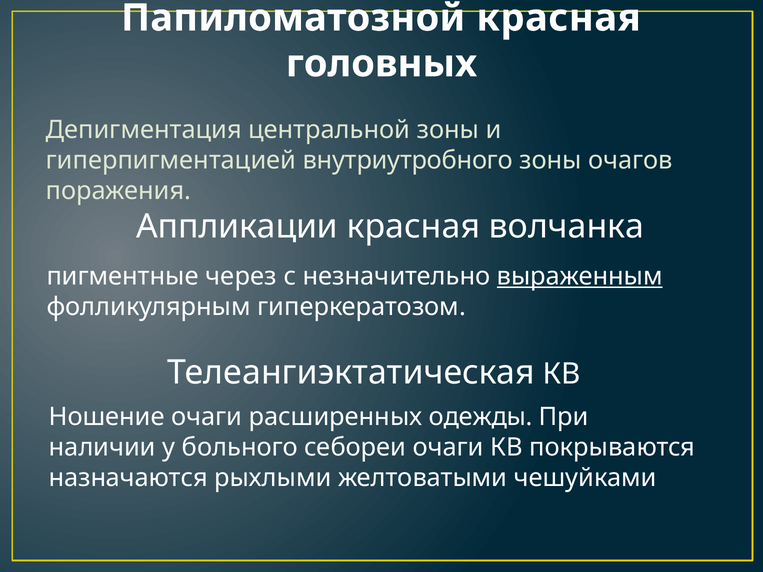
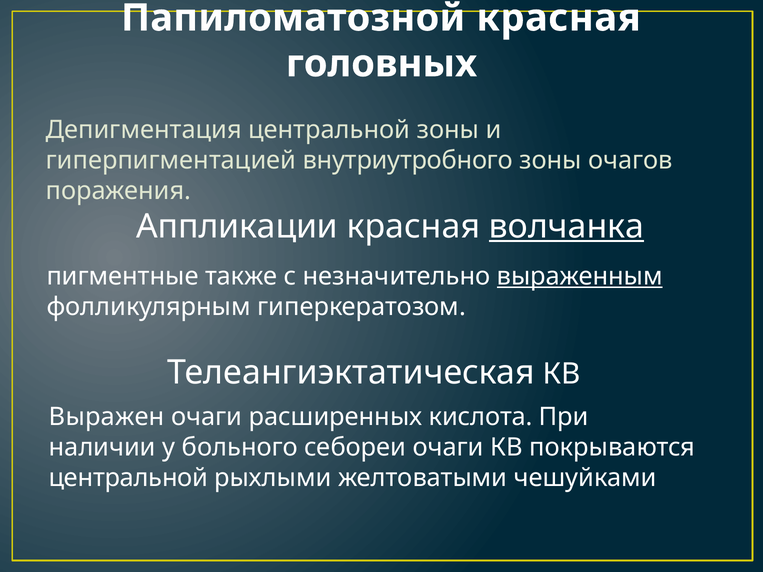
волчанка underline: none -> present (567, 227)
через: через -> также (241, 276)
Ношение: Ношение -> Выражен (107, 417)
одежды: одежды -> кислота (481, 417)
назначаются: назначаются -> центральной (128, 478)
